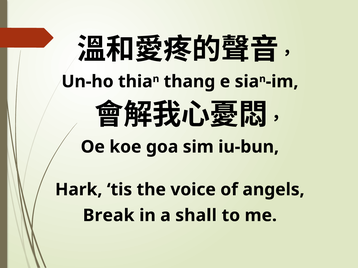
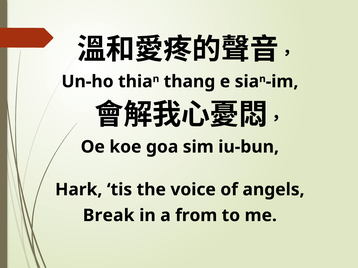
shall: shall -> from (196, 216)
